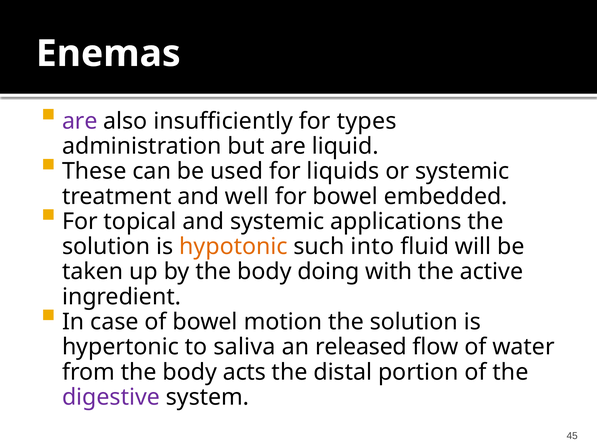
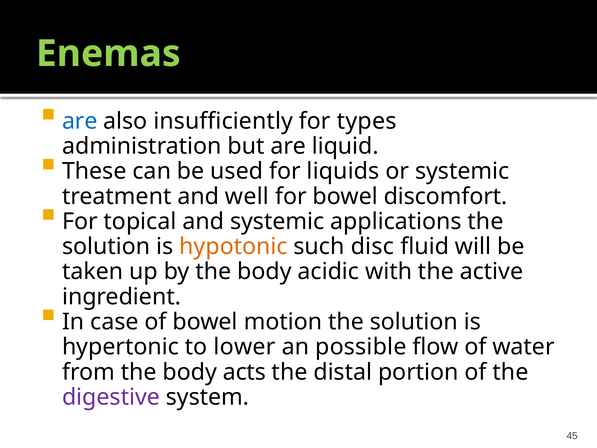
Enemas colour: white -> light green (108, 54)
are colour: purple -> blue (80, 121)
embedded: embedded -> discomfort (446, 196)
into: into -> disc (372, 246)
doing: doing -> acidic (328, 271)
saliva: saliva -> lower (245, 347)
released: released -> possible (361, 347)
